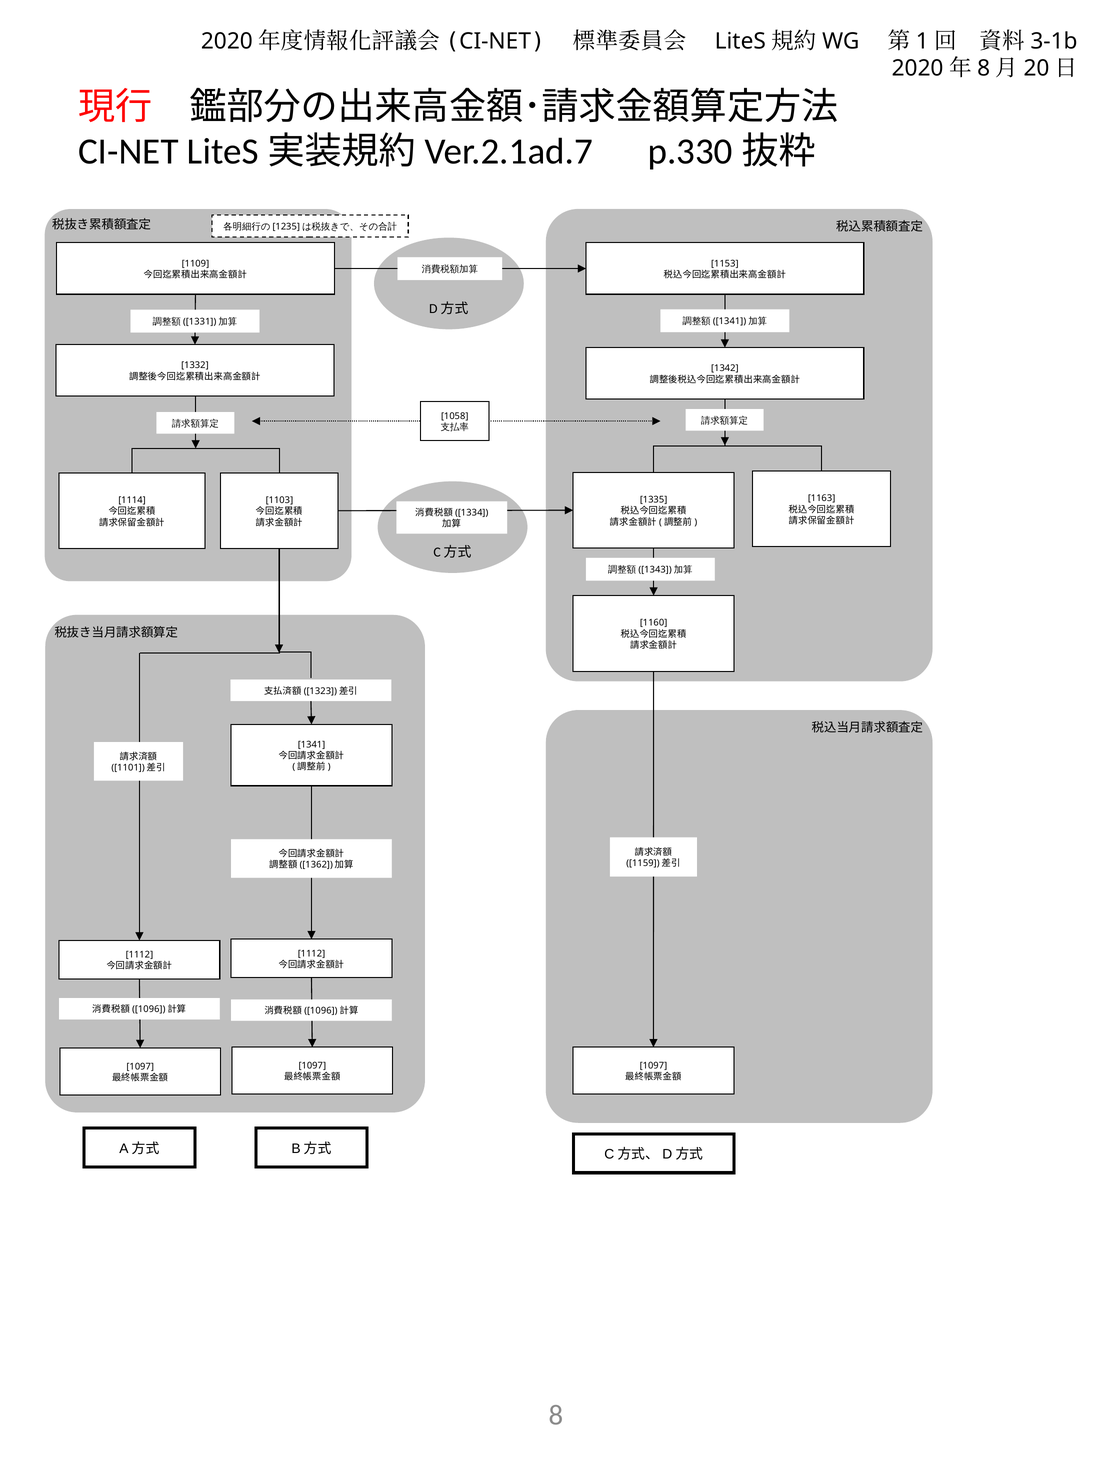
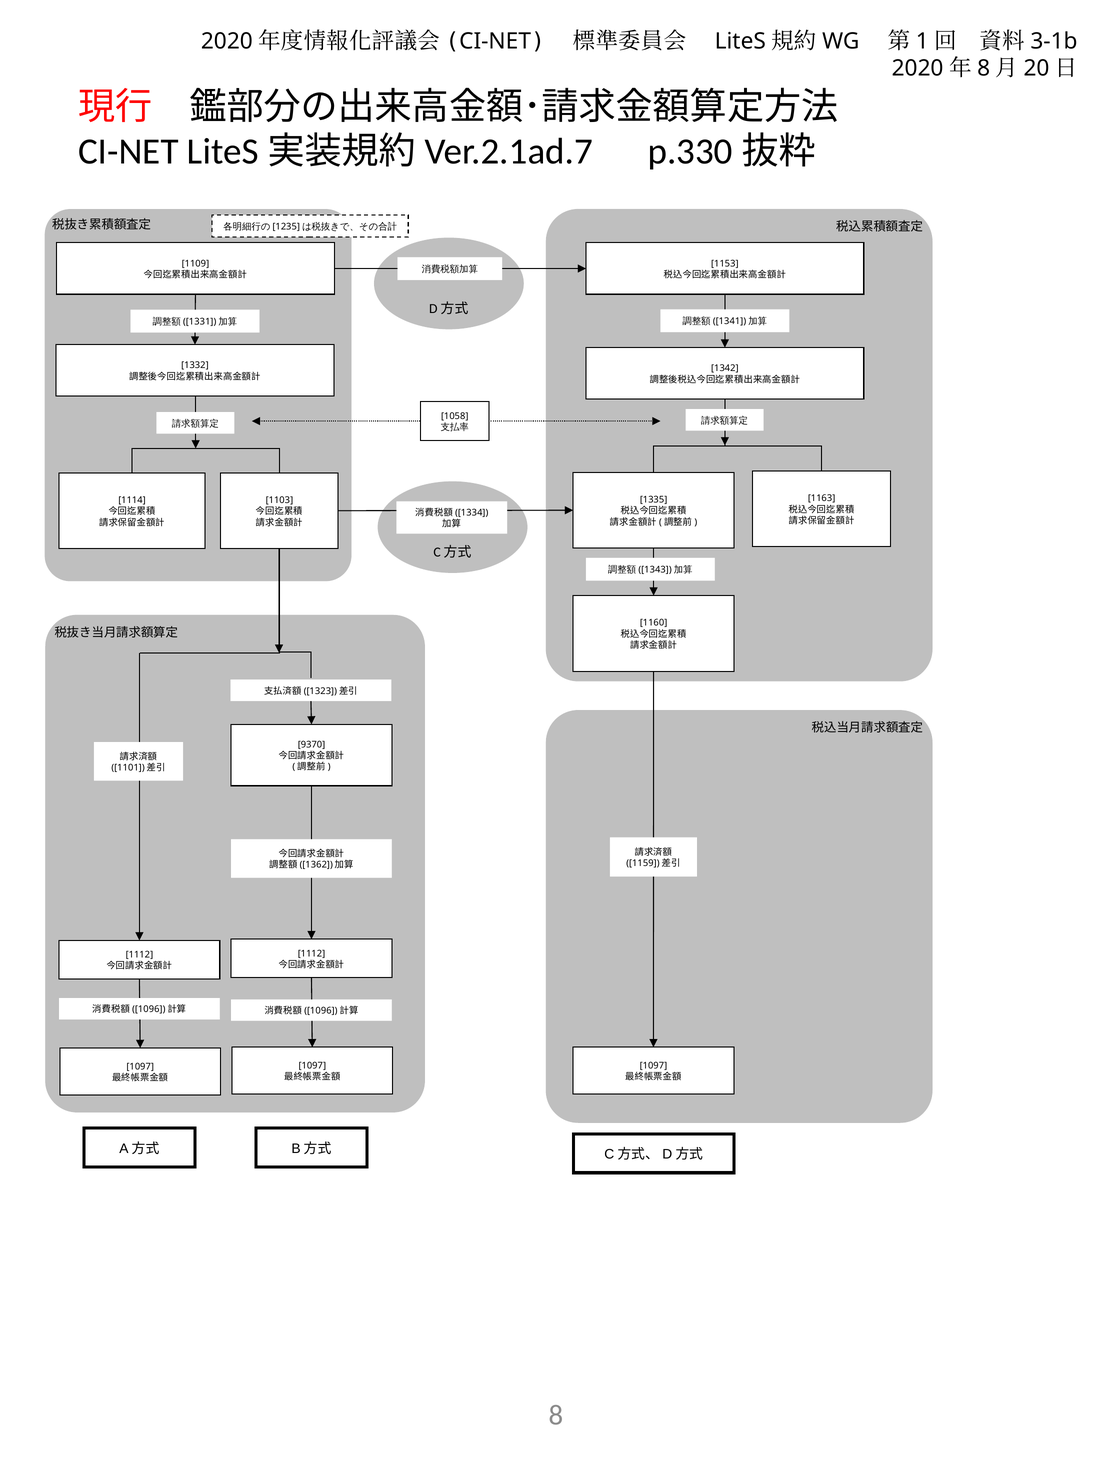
1341: 1341 -> 9370 (312, 745)
